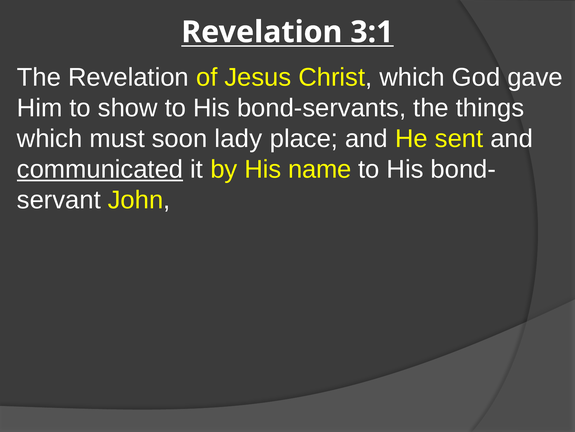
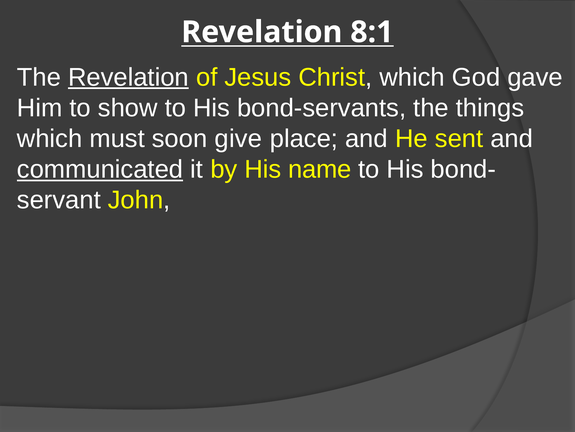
3:1: 3:1 -> 8:1 (372, 32)
Revelation underline: none -> present (128, 77)
lady: lady -> give (238, 138)
